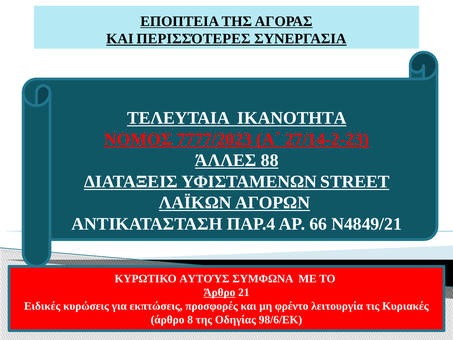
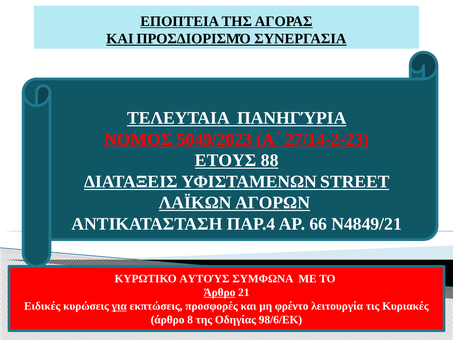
ΠΕΡΙΣΣΌΤΕΡΕΣ: ΠΕΡΙΣΣΌΤΕΡΕΣ -> ΠΡΟΣΔΙΟΡΙΣΜΌ (194, 39)
ΙΚΑΝΟΤΗΤΑ: ΙΚΑΝΟΤΗΤΑ -> ΠΑΝΗΓΎΡΙΑ (292, 118)
7777/2023: 7777/2023 -> 5049/2023 (214, 139)
ΆΛΛΕΣ: ΆΛΛΕΣ -> ΕΤΟΥΣ (226, 160)
για underline: none -> present (119, 306)
